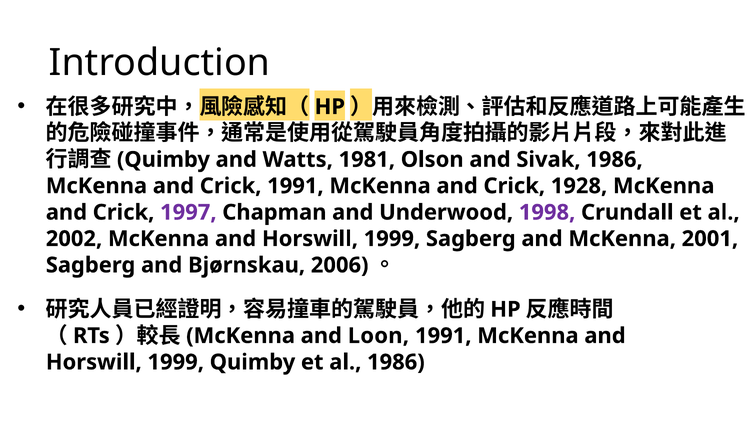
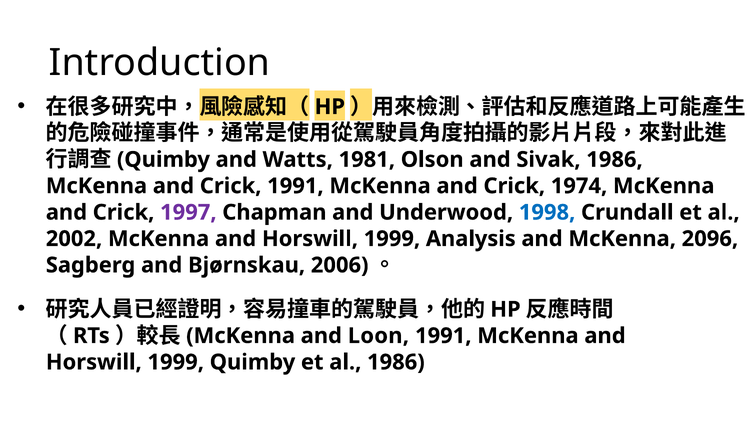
1928: 1928 -> 1974 (579, 186)
1998 colour: purple -> blue (547, 212)
1999 Sagberg: Sagberg -> Analysis (471, 239)
2001: 2001 -> 2096 (710, 239)
